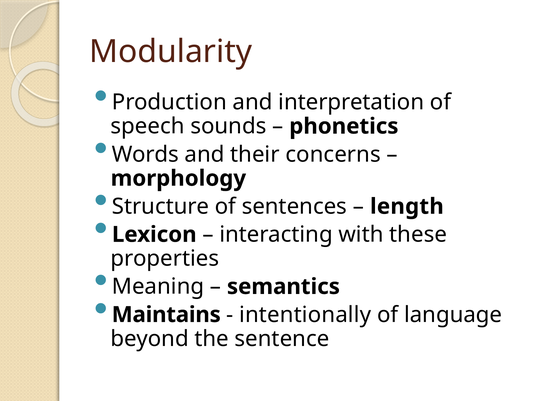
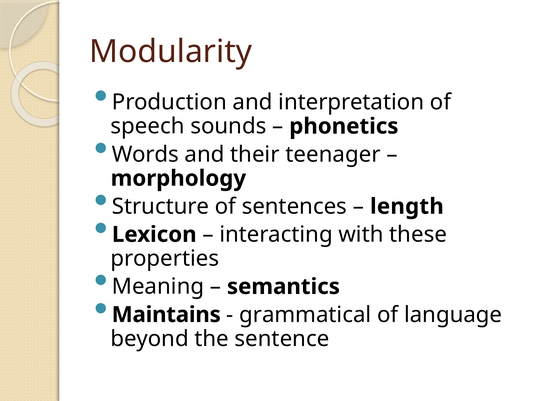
concerns: concerns -> teenager (333, 154)
intentionally: intentionally -> grammatical (305, 315)
